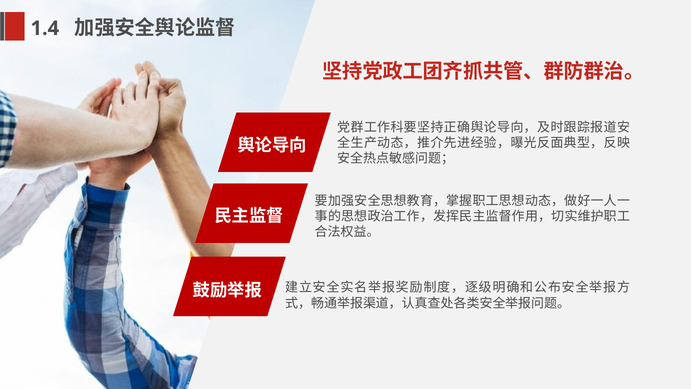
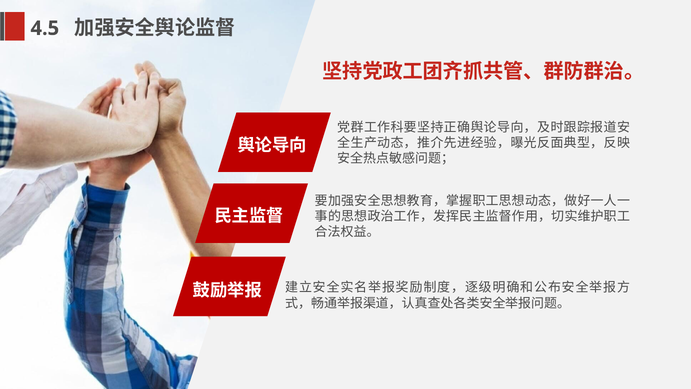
1.4: 1.4 -> 4.5 (45, 28)
